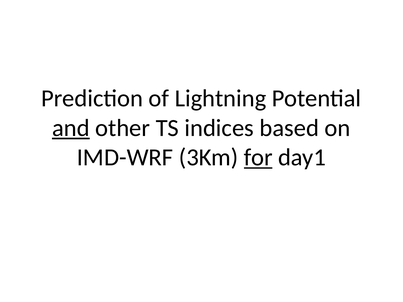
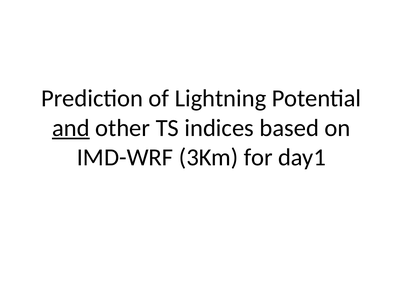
for underline: present -> none (258, 158)
